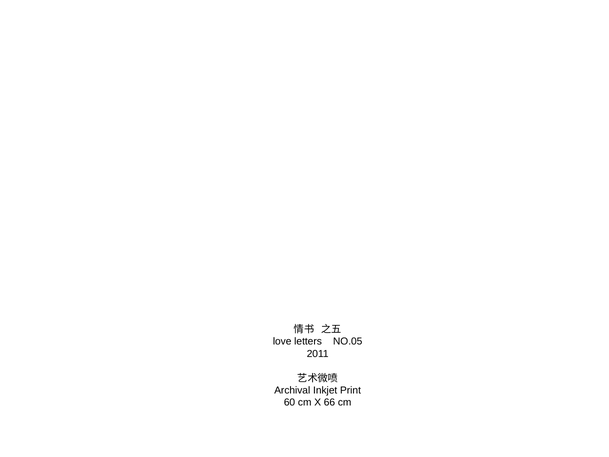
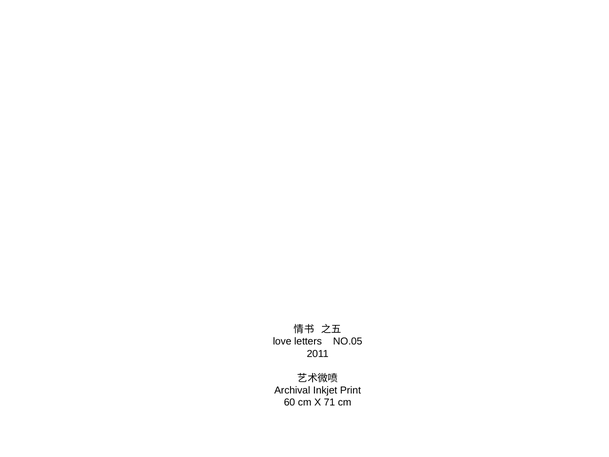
66: 66 -> 71 (329, 402)
